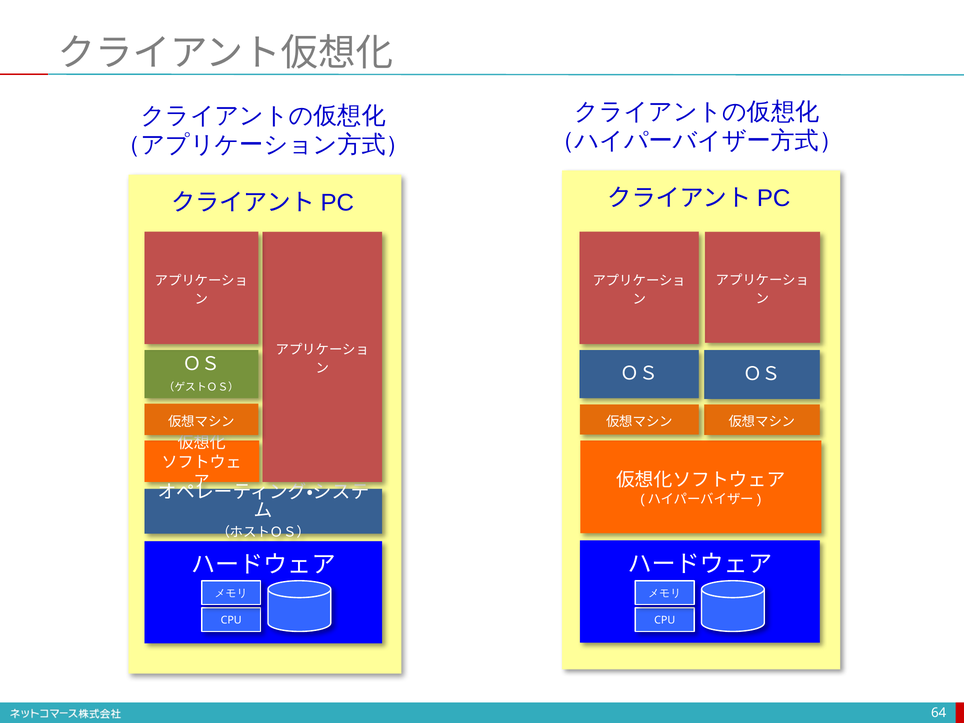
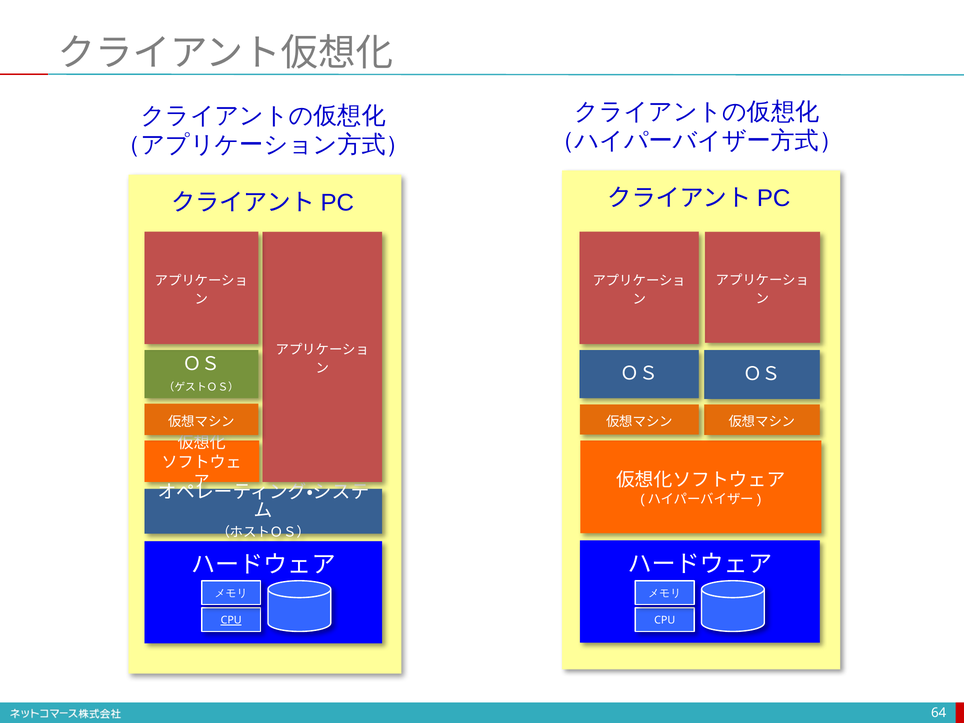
CPU underline: none -> present (231, 620)
